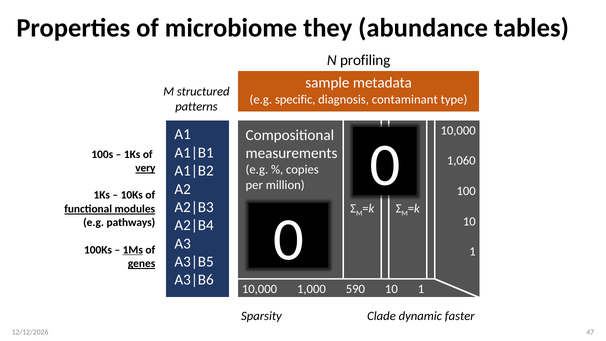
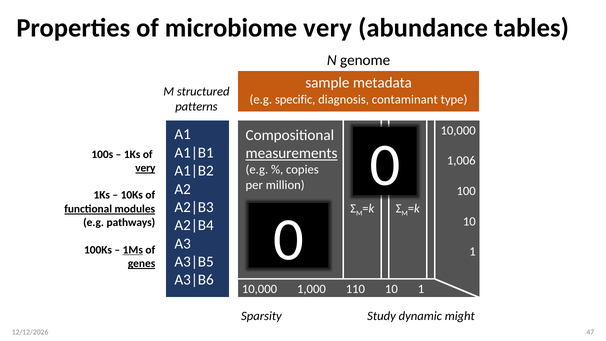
microbiome they: they -> very (328, 28)
profiling: profiling -> genome (365, 60)
measurements underline: none -> present (292, 153)
1,060: 1,060 -> 1,006 (461, 161)
590: 590 -> 110 (355, 289)
Clade: Clade -> Study (381, 316)
faster: faster -> might (460, 316)
